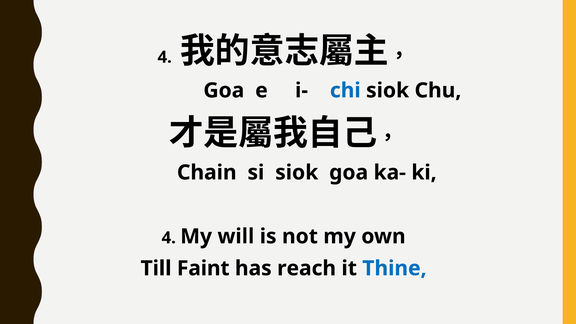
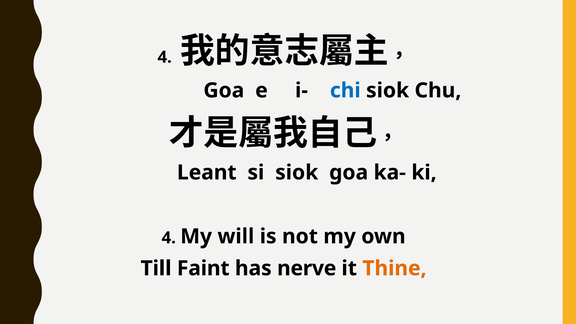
Chain: Chain -> Leant (207, 173)
reach: reach -> nerve (307, 268)
Thine colour: blue -> orange (394, 268)
